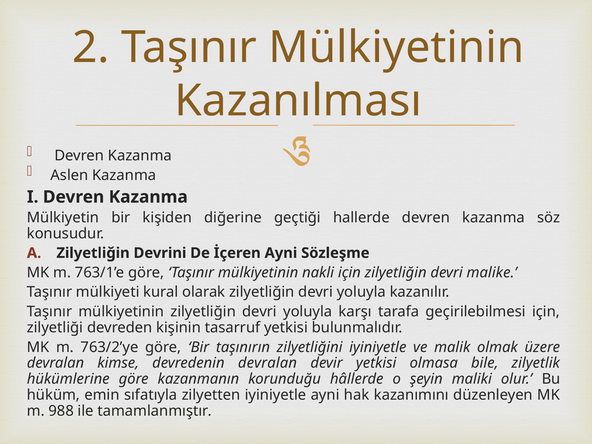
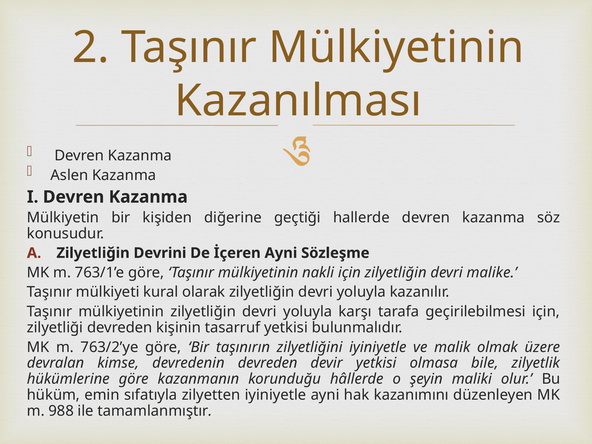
devredenin devralan: devralan -> devreden (268, 363)
